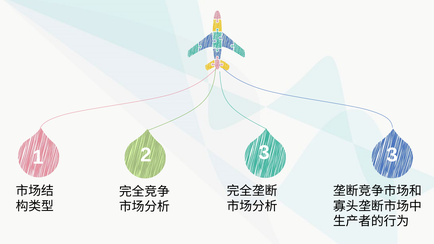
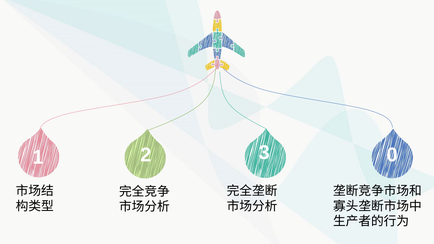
2 3: 3 -> 0 (392, 155)
